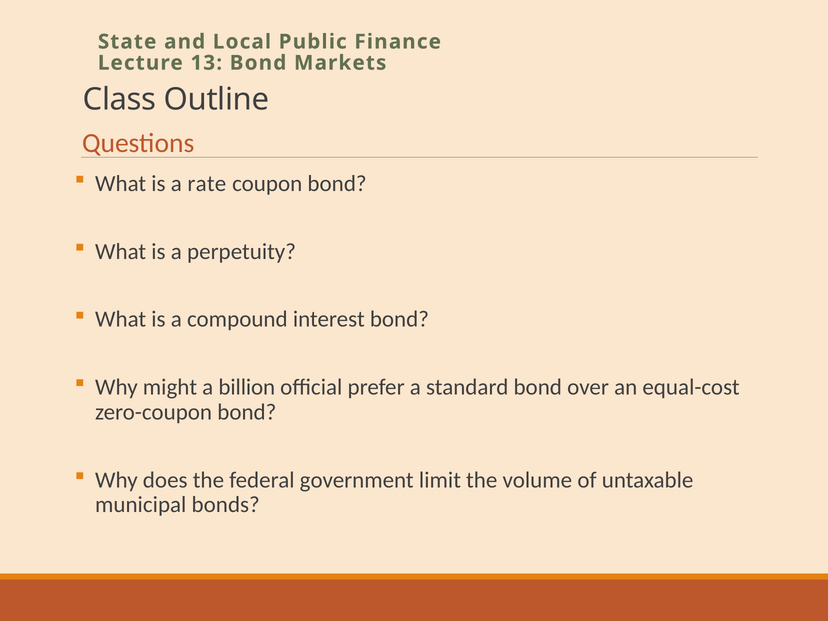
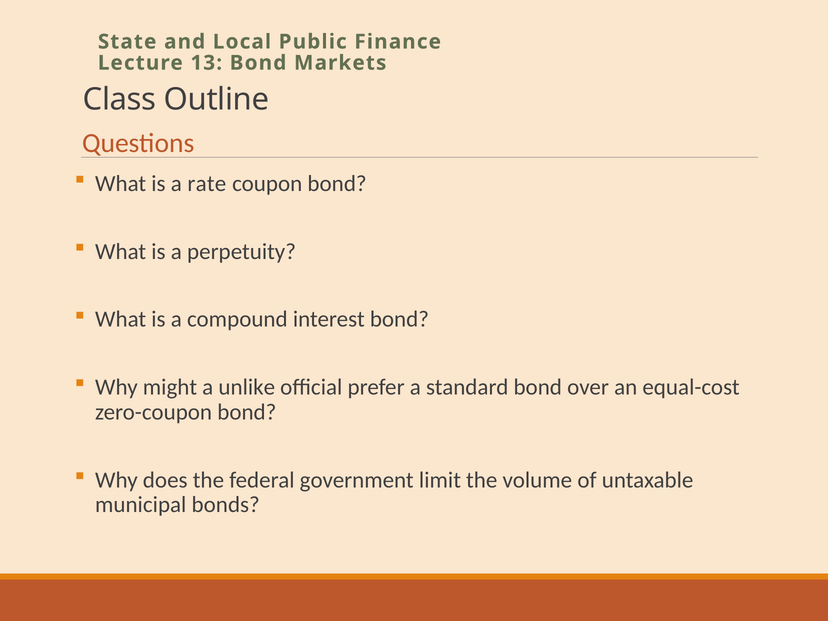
billion: billion -> unlike (247, 387)
